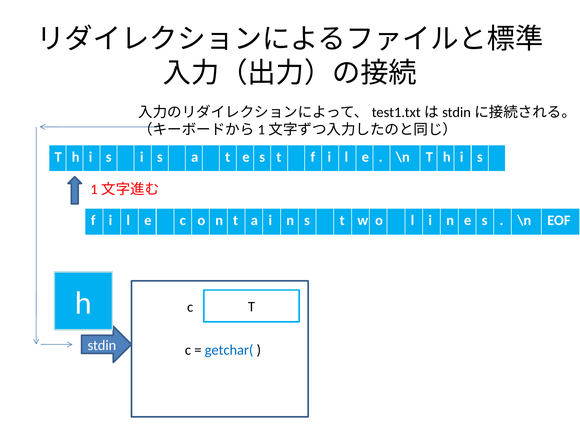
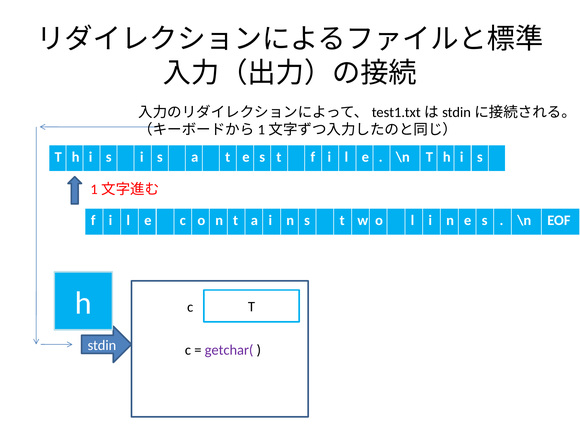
getchar( colour: blue -> purple (229, 350)
